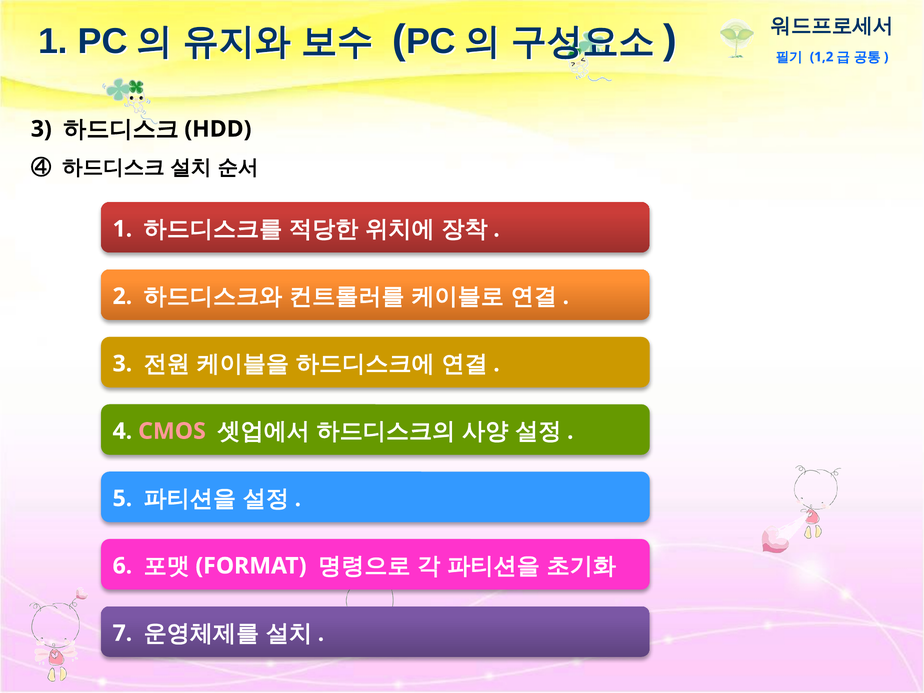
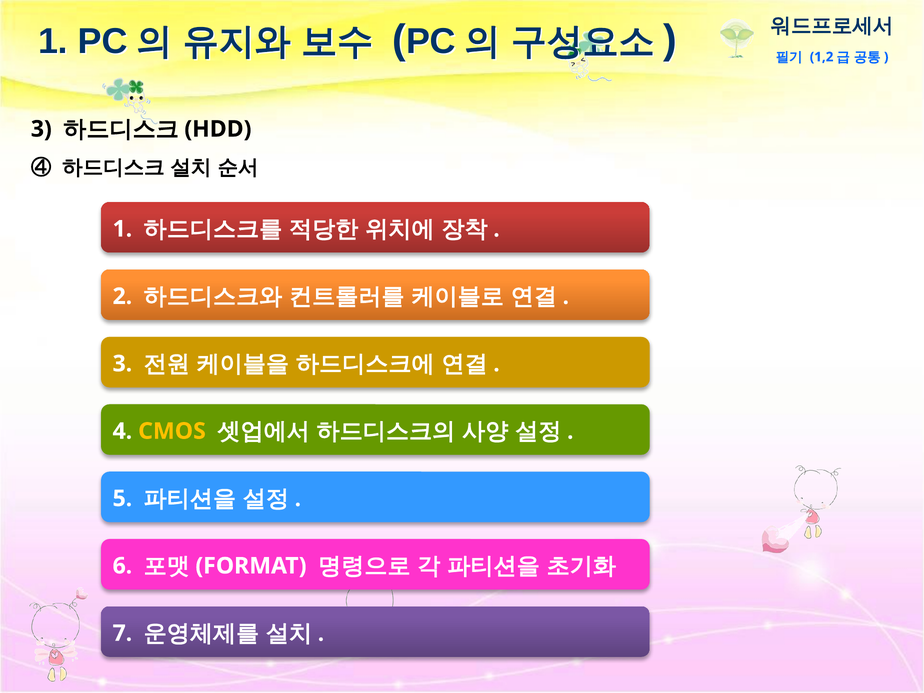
CMOS colour: pink -> yellow (172, 431)
